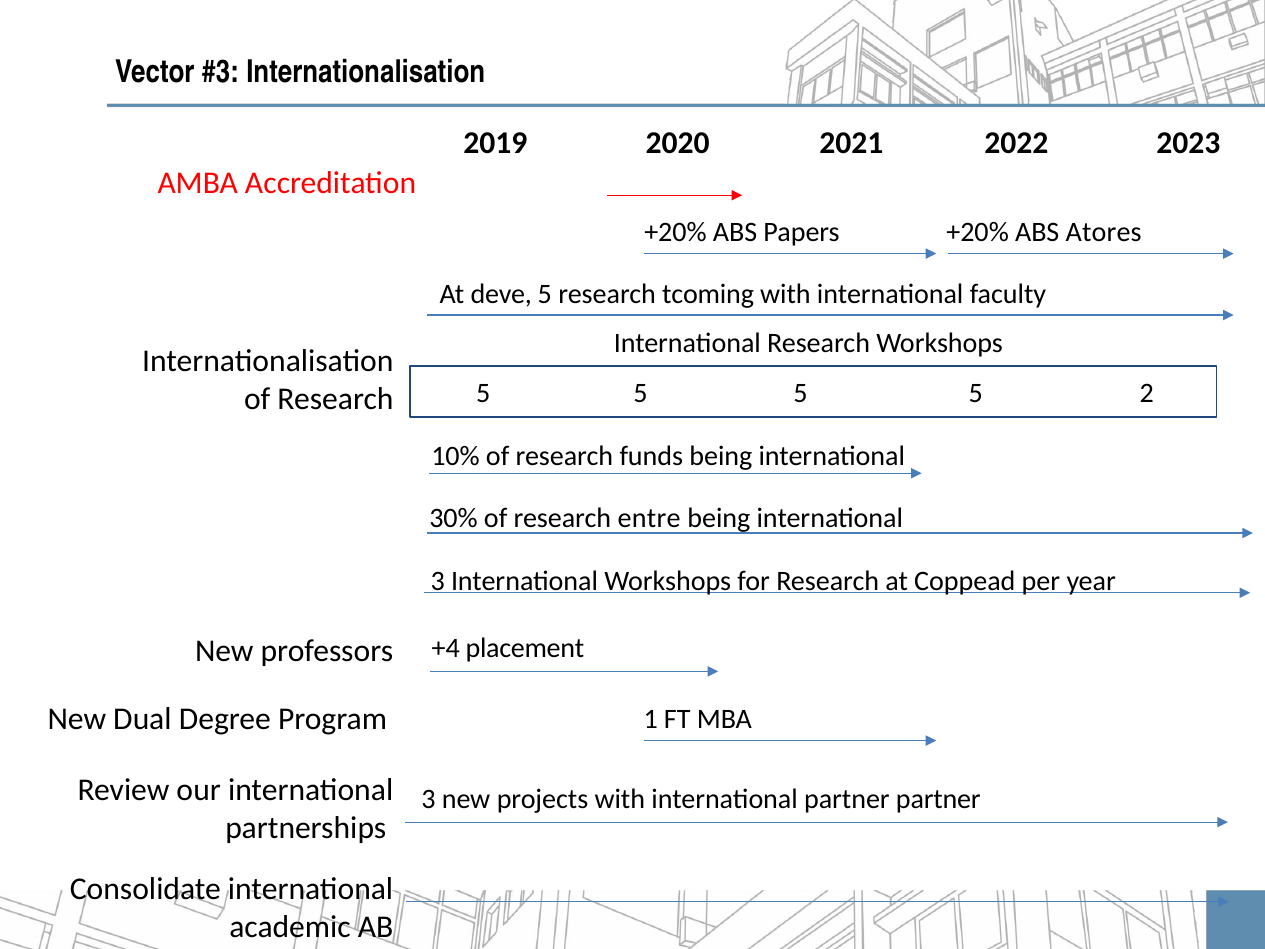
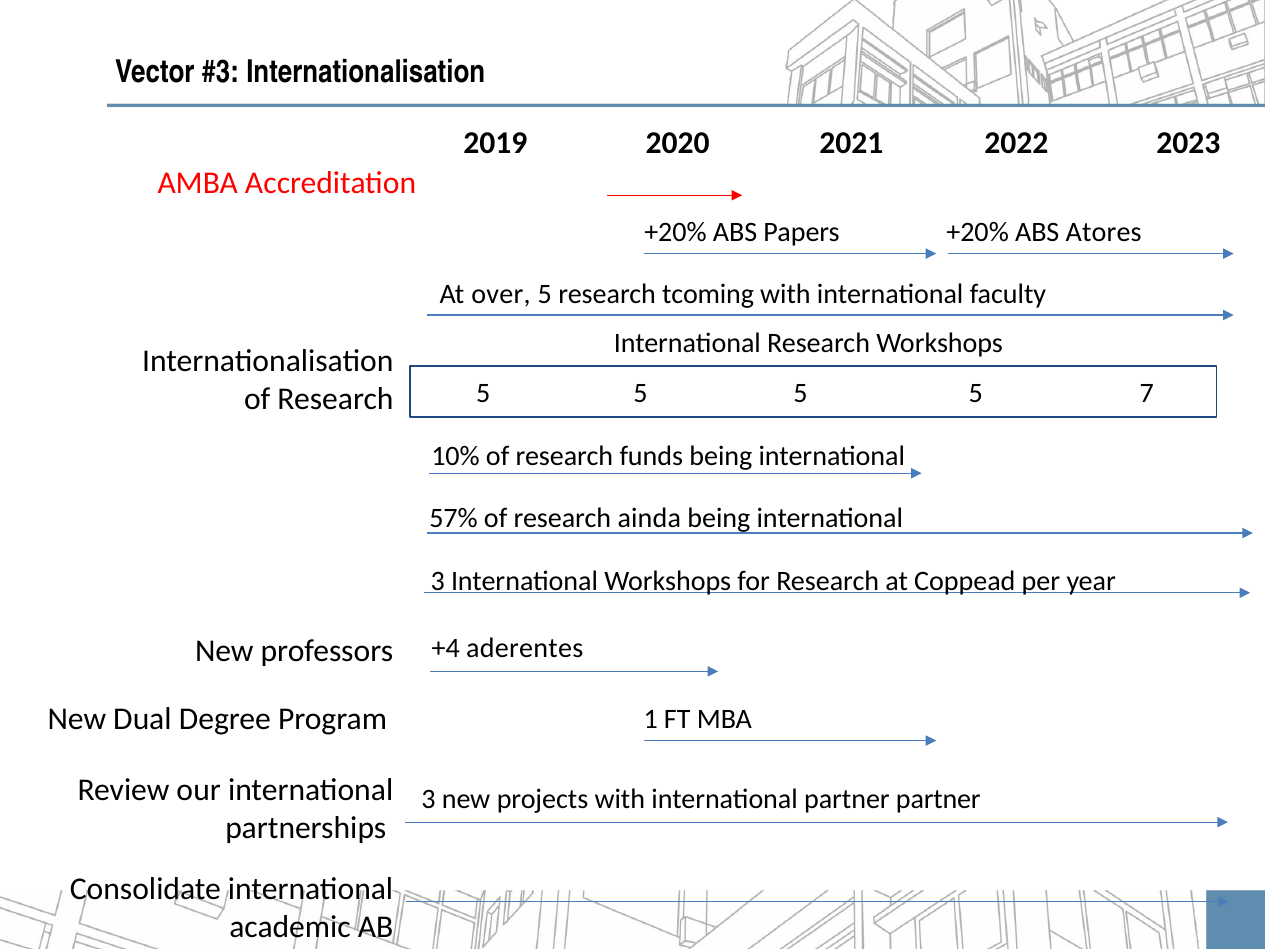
deve: deve -> over (501, 294)
2: 2 -> 7 (1147, 393)
30%: 30% -> 57% (454, 518)
entre: entre -> ainda (649, 518)
placement: placement -> aderentes (525, 648)
